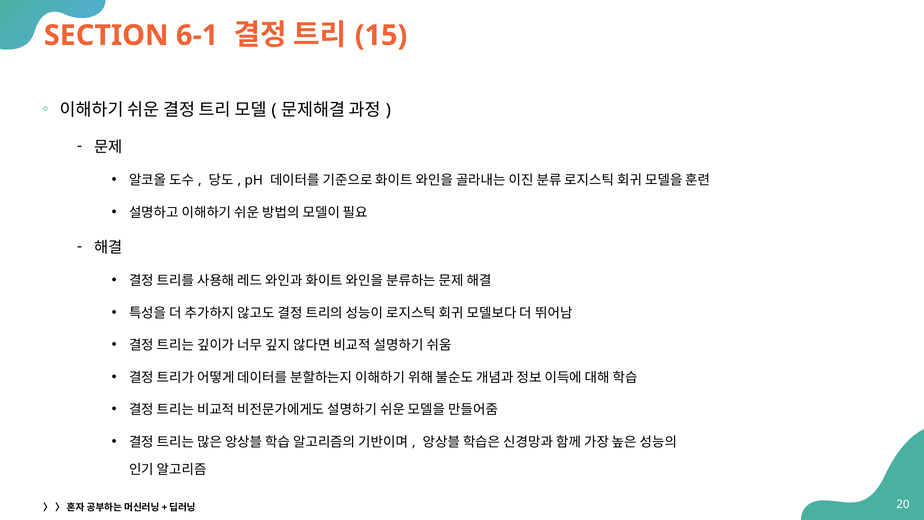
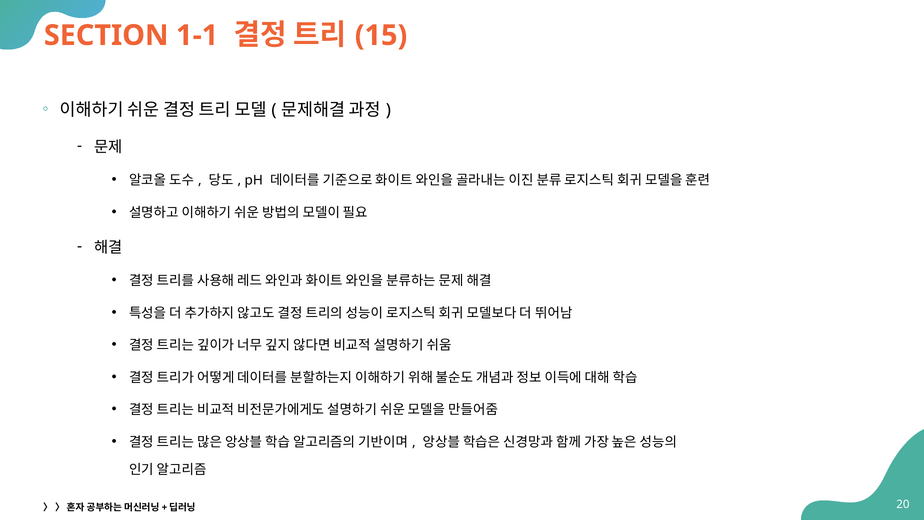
6-1: 6-1 -> 1-1 (197, 35)
